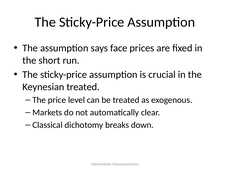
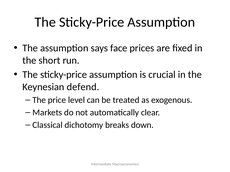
Keynesian treated: treated -> defend (83, 87)
